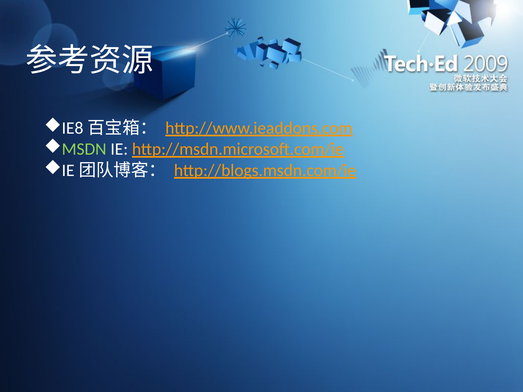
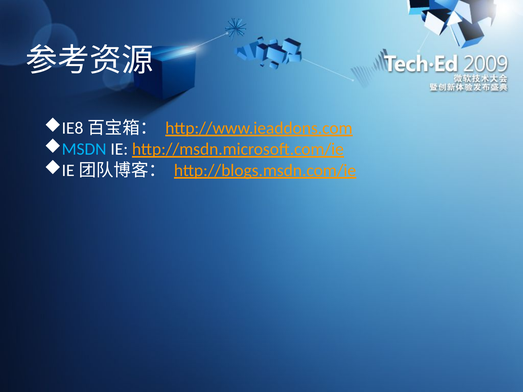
MSDN colour: light green -> light blue (84, 149)
